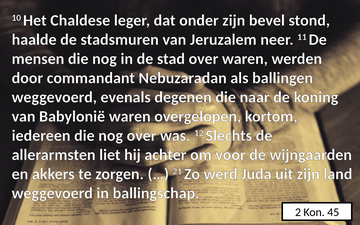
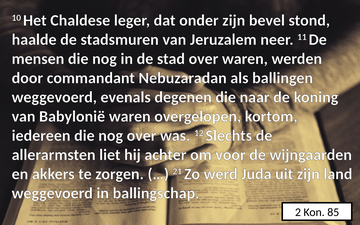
45: 45 -> 85 (333, 212)
